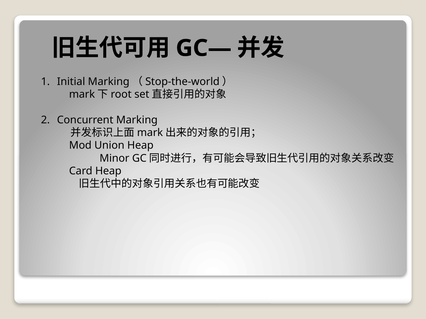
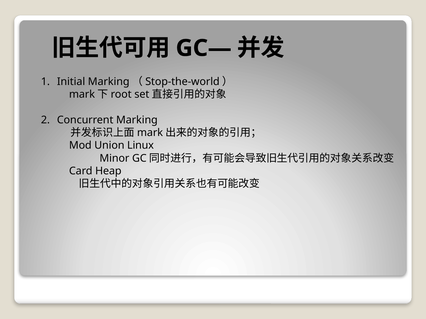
Union Heap: Heap -> Linux (140, 146)
